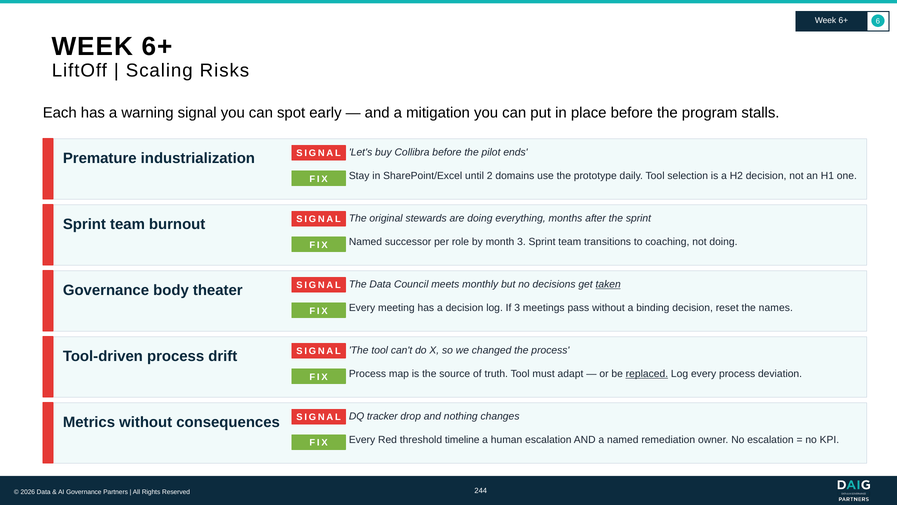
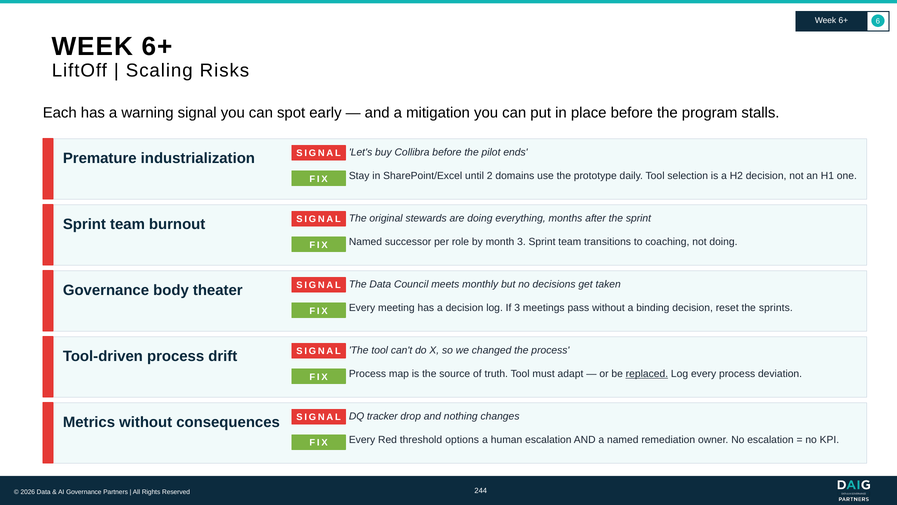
taken underline: present -> none (608, 284)
names: names -> sprints (776, 307)
timeline: timeline -> options (462, 439)
